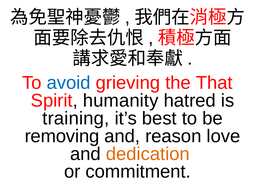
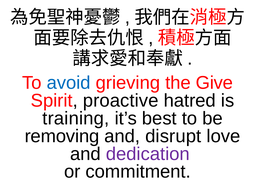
That: That -> Give (214, 82)
humanity: humanity -> proactive (121, 100)
reason: reason -> disrupt (173, 136)
dedication colour: orange -> purple (148, 153)
